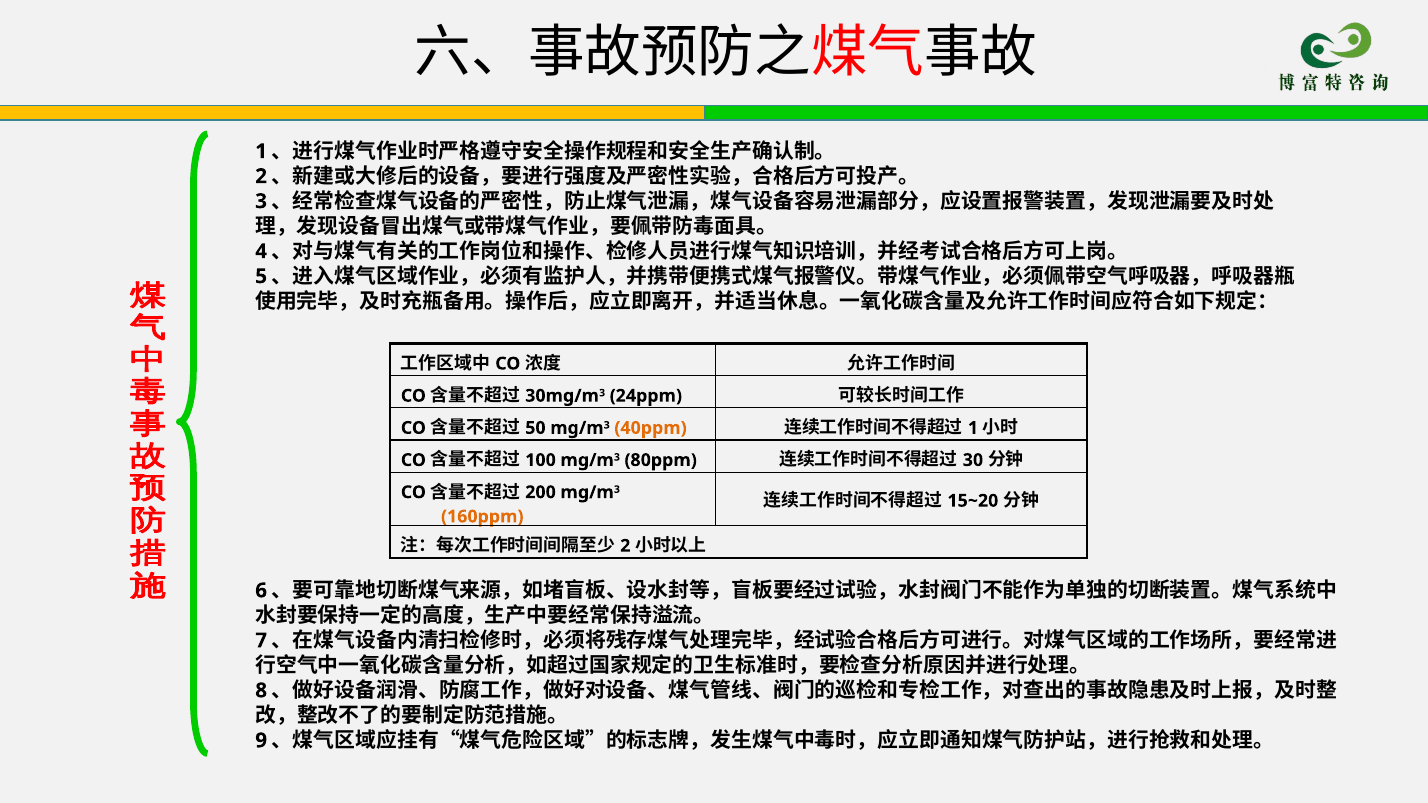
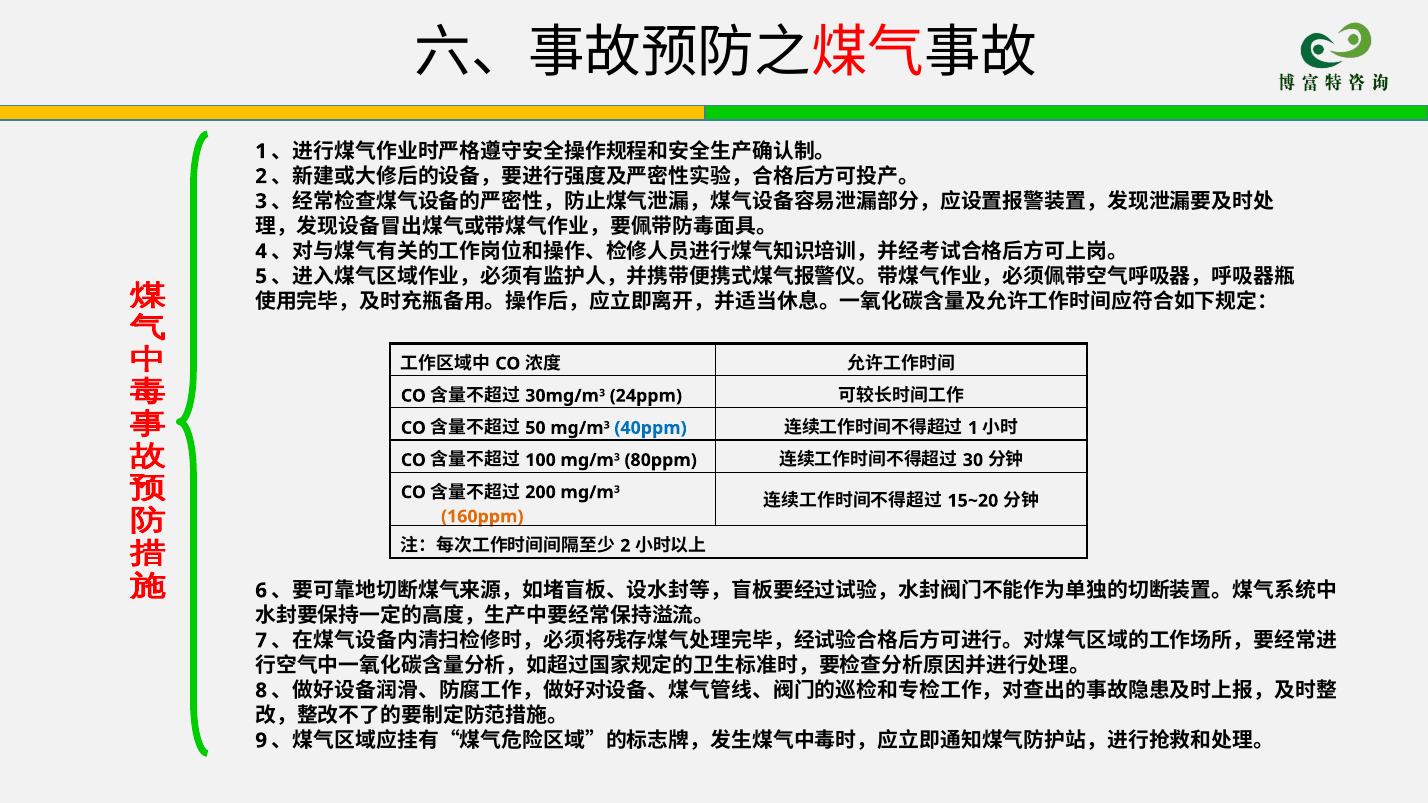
40ppm colour: orange -> blue (651, 428)
